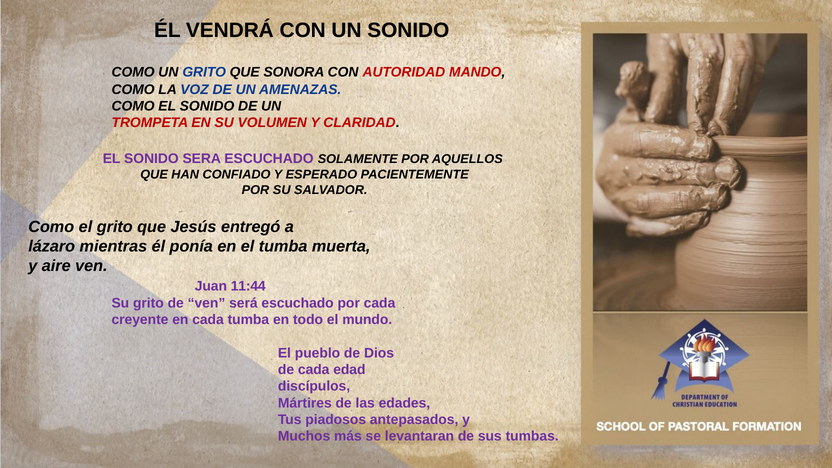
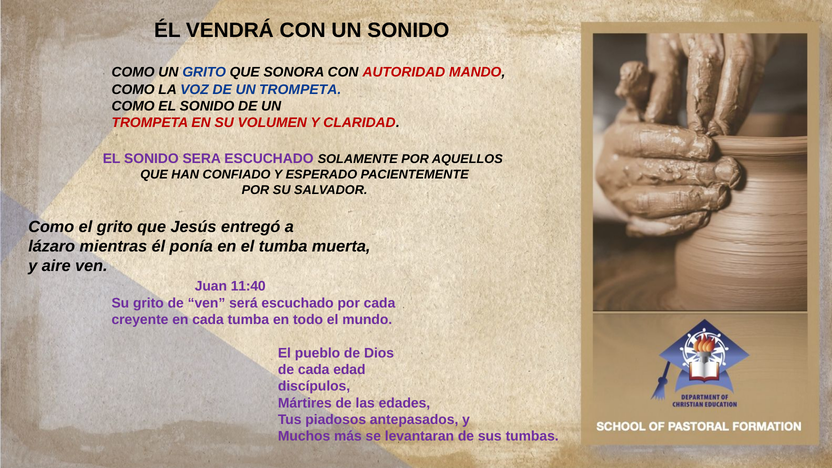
VOZ DE UN AMENAZAS: AMENAZAS -> TROMPETA (300, 89)
11:44: 11:44 -> 11:40 (248, 286)
